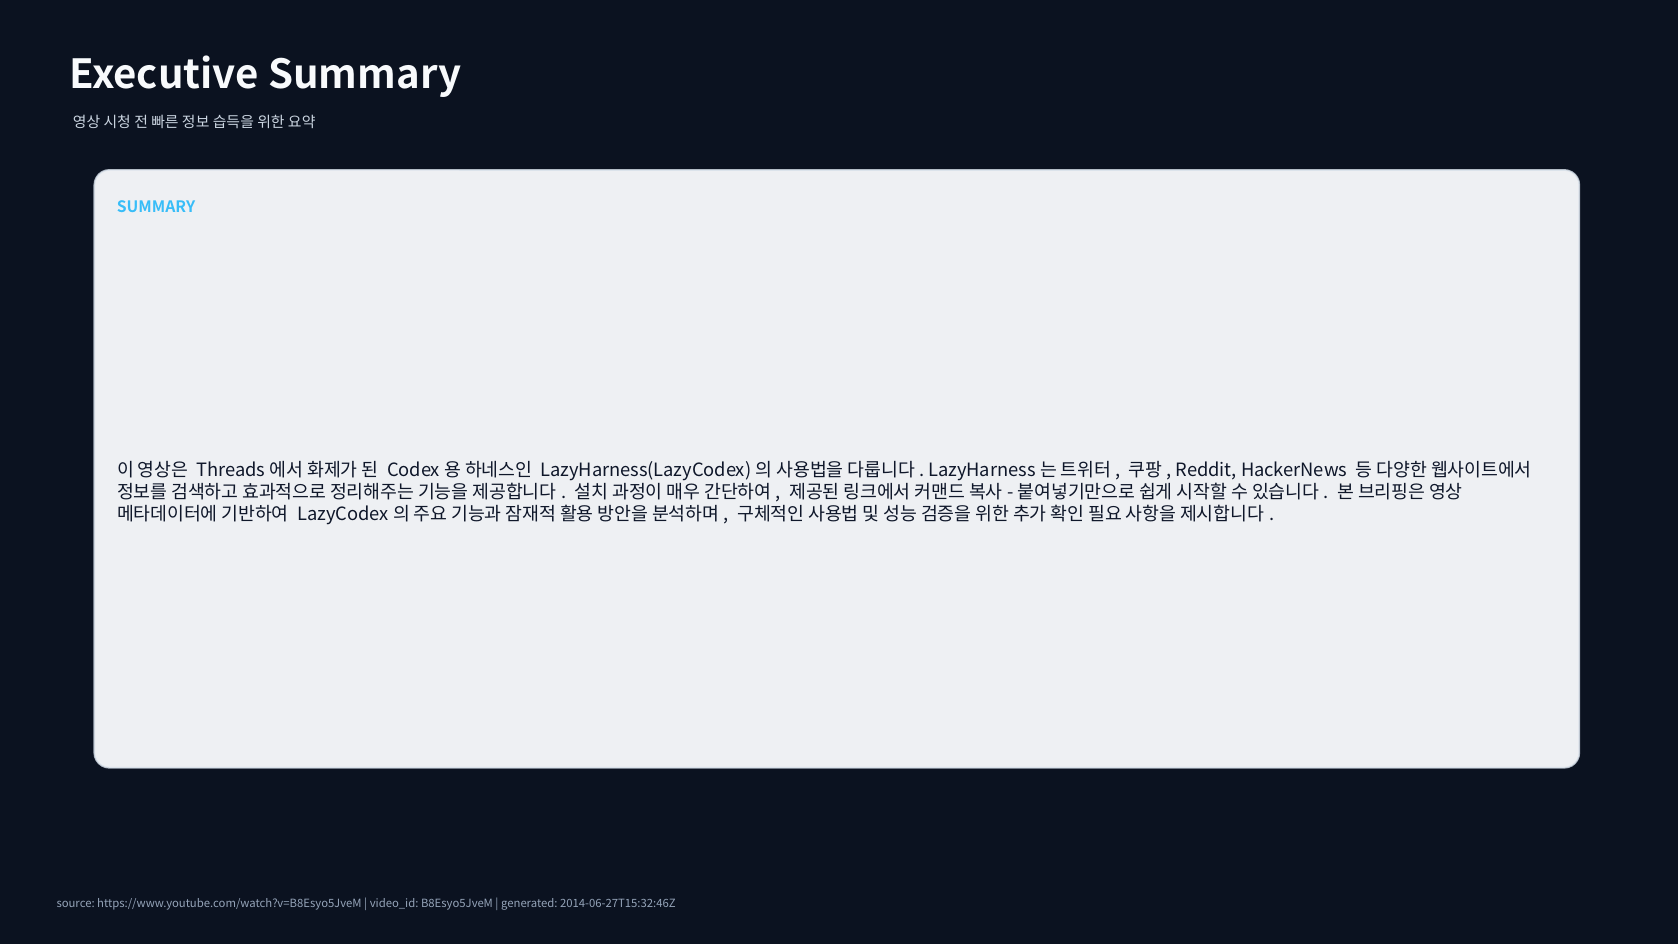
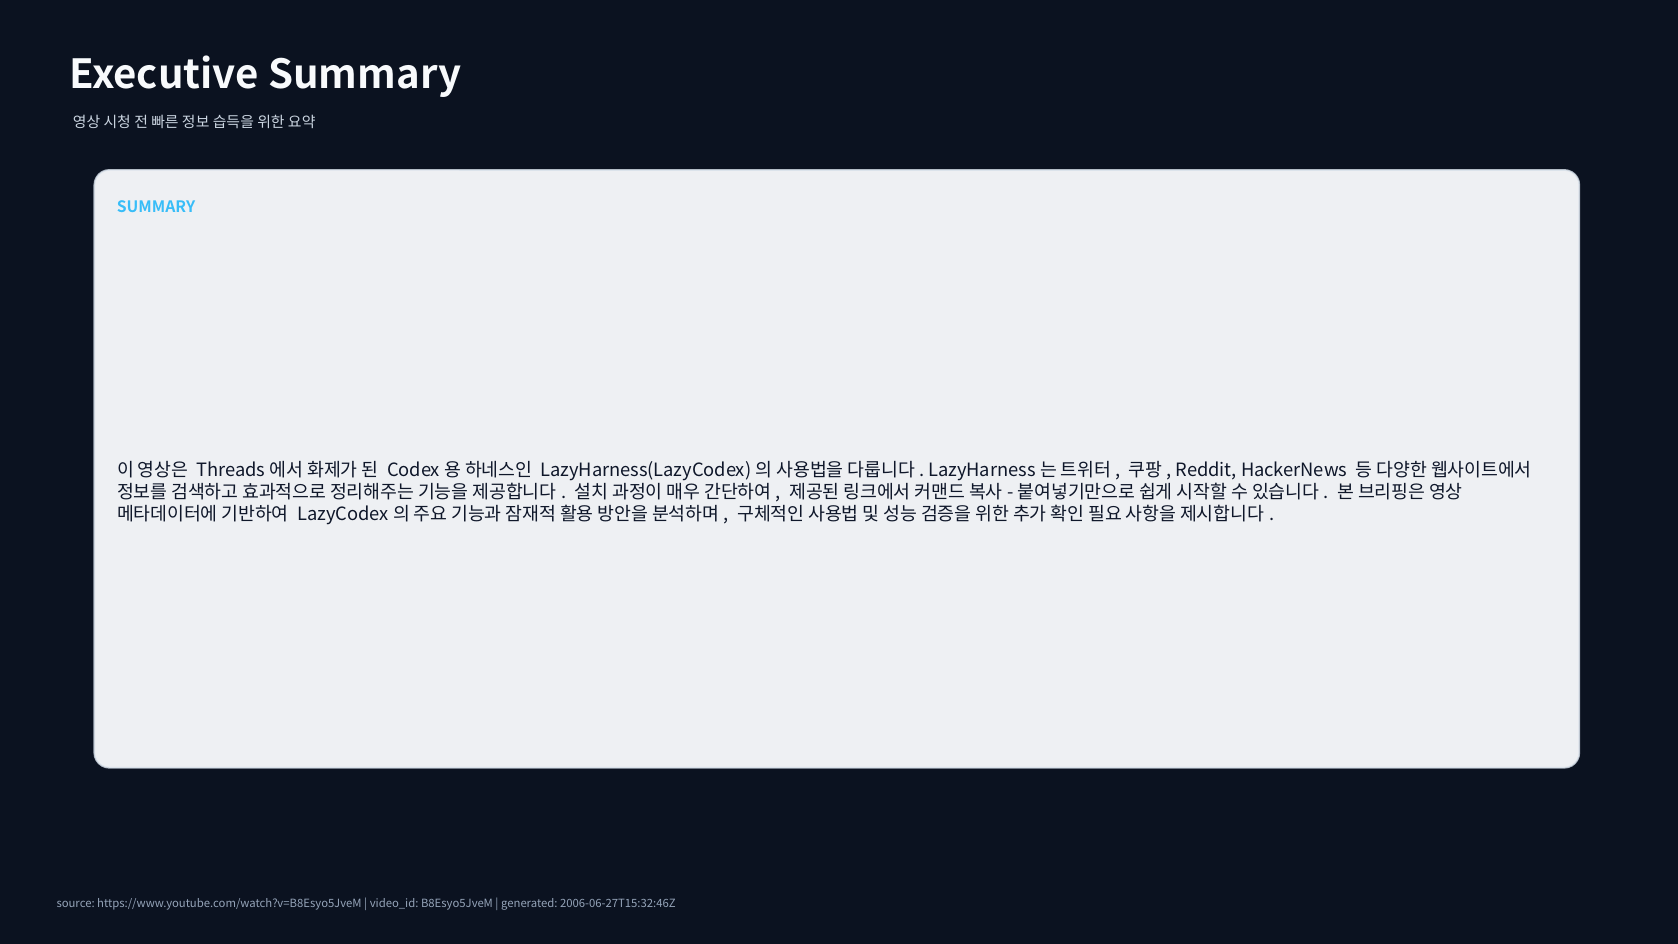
2014-06-27T15:32:46Z: 2014-06-27T15:32:46Z -> 2006-06-27T15:32:46Z (618, 904)
